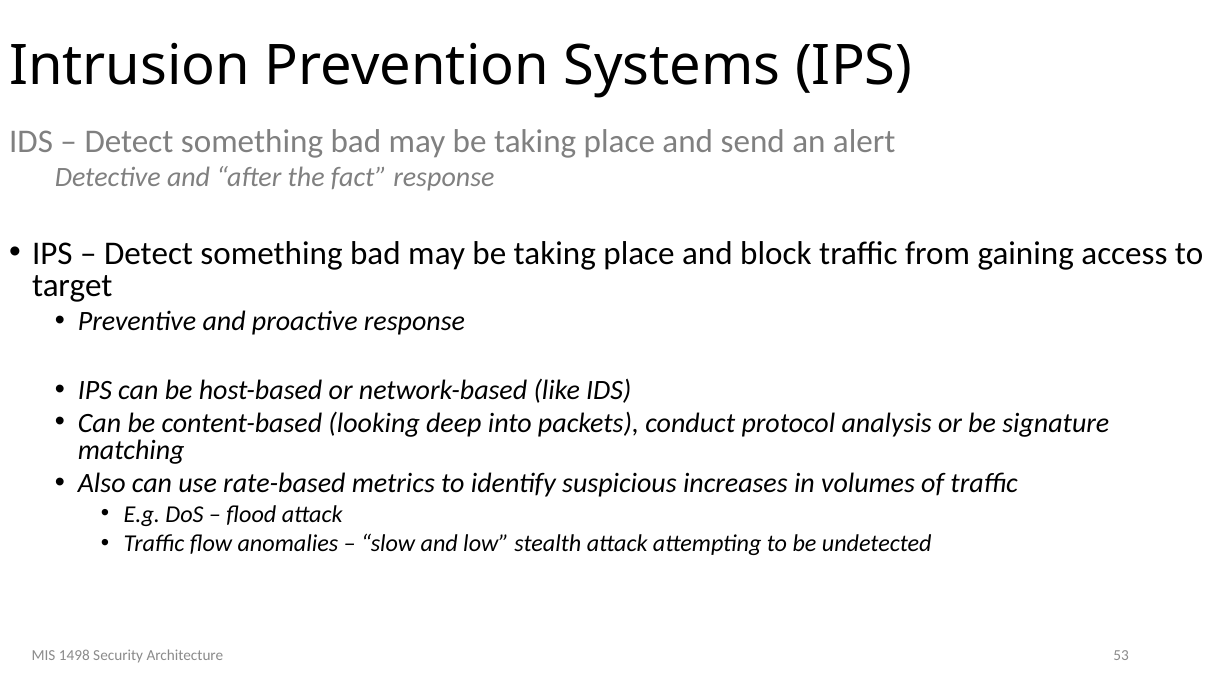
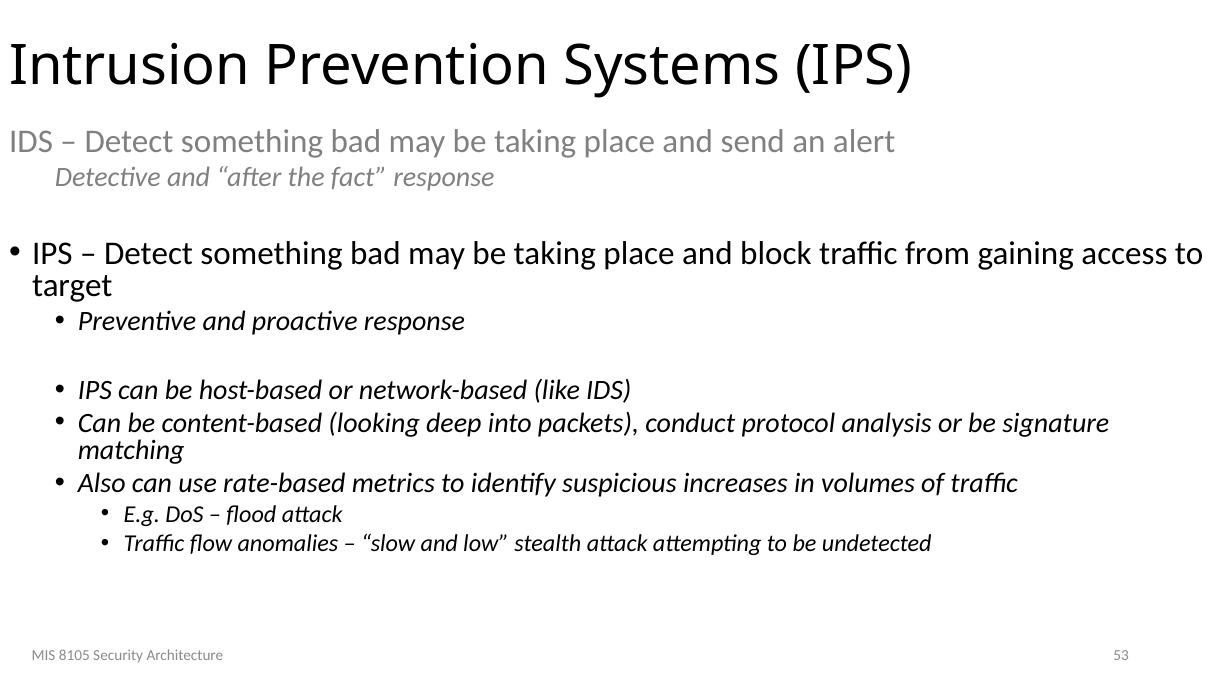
1498: 1498 -> 8105 (74, 656)
